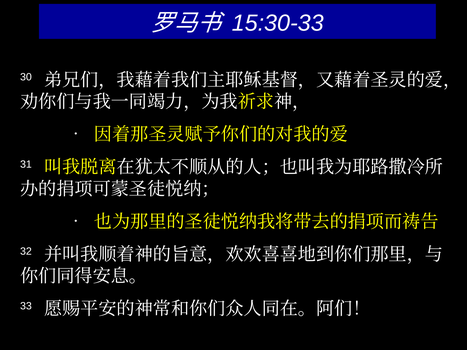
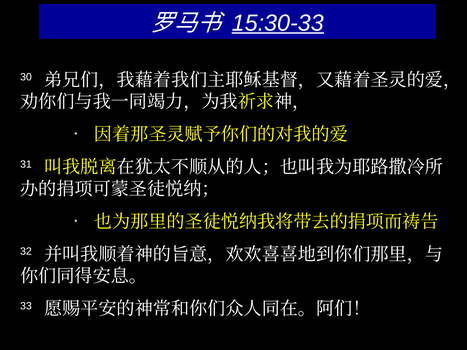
15:30-33 underline: none -> present (278, 23)
